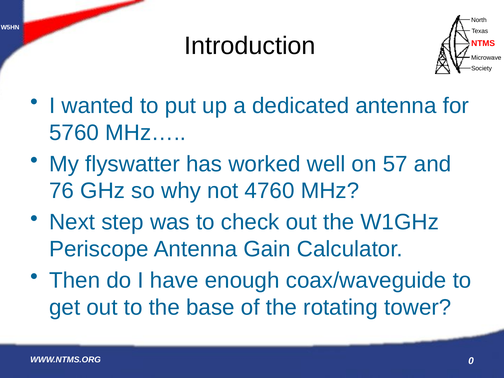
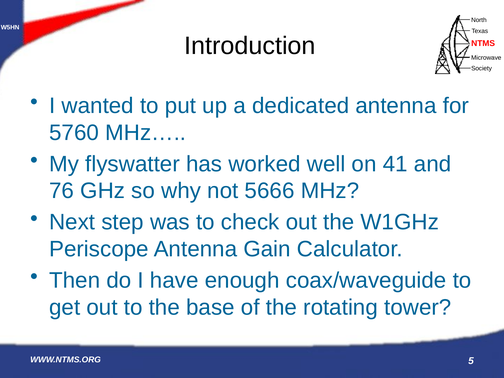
57: 57 -> 41 (395, 164)
4760: 4760 -> 5666 (270, 191)
0: 0 -> 5 (471, 361)
